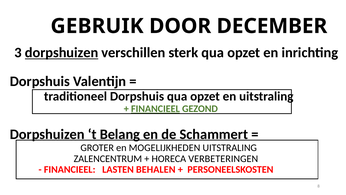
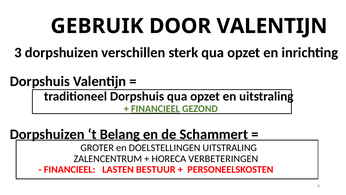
DOOR DECEMBER: DECEMBER -> VALENTIJN (272, 26)
dorpshuizen underline: present -> none (62, 53)
MOGELIJKHEDEN: MOGELIJKHEDEN -> DOELSTELLINGEN (165, 147)
BEHALEN: BEHALEN -> BESTUUR (156, 169)
